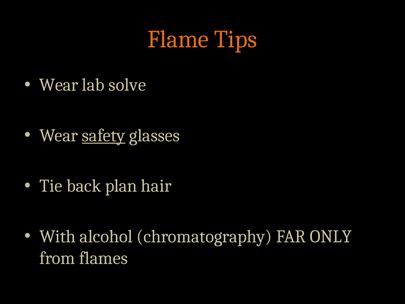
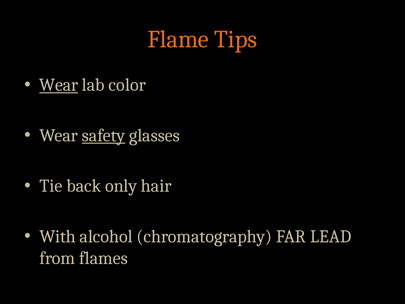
Wear underline: none -> present (59, 85)
solve: solve -> color (127, 85)
plan: plan -> only (121, 186)
ONLY: ONLY -> LEAD (331, 236)
